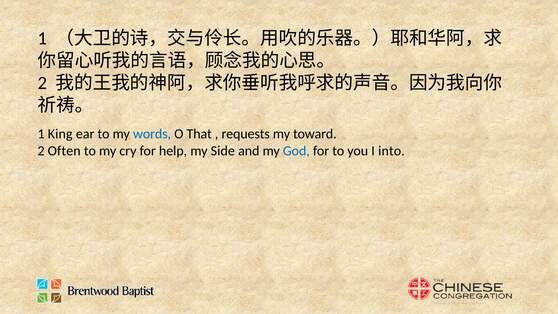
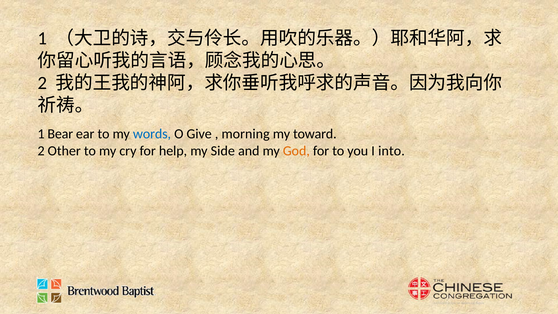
King: King -> Bear (60, 134)
That: That -> Give (199, 134)
requests: requests -> morning (246, 134)
Often: Often -> Other (64, 151)
God colour: blue -> orange (296, 151)
